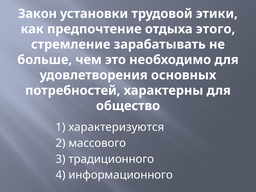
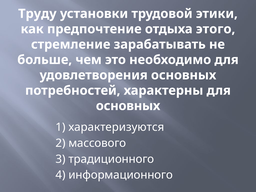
Закон: Закон -> Труду (37, 14)
общество: общество -> основных (128, 106)
